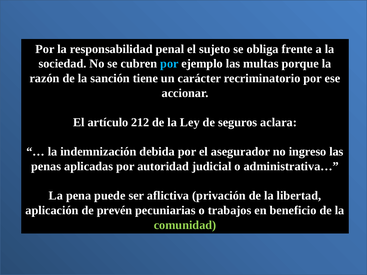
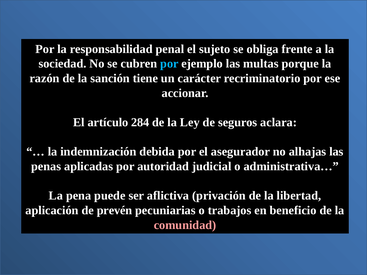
212: 212 -> 284 (140, 122)
ingreso: ingreso -> alhajas (308, 152)
comunidad colour: light green -> pink (185, 225)
